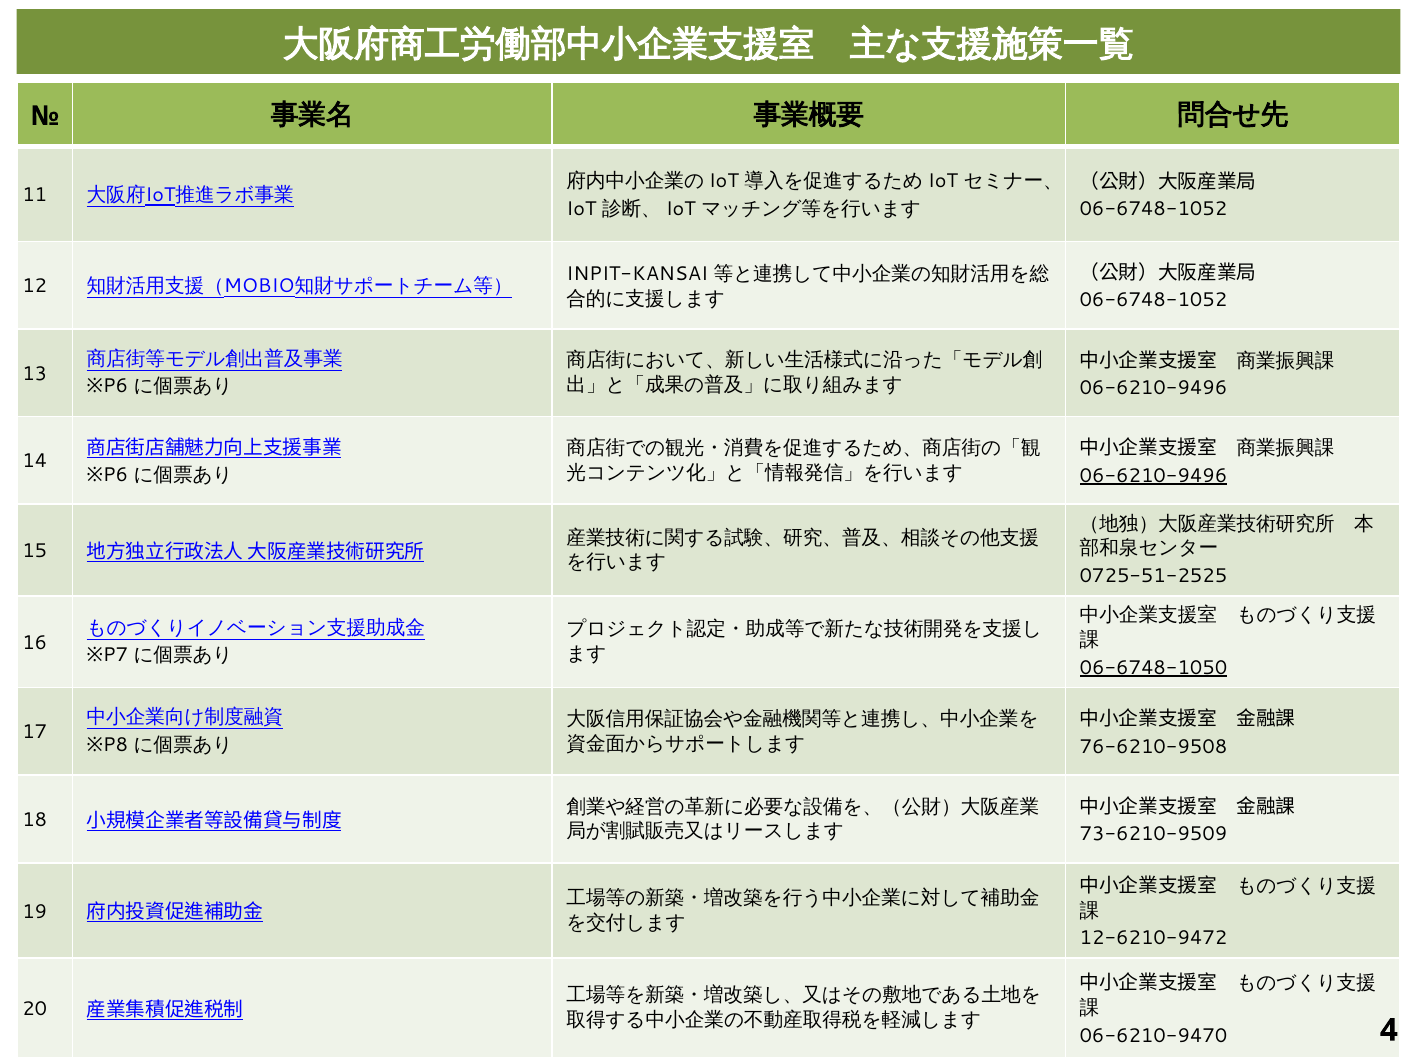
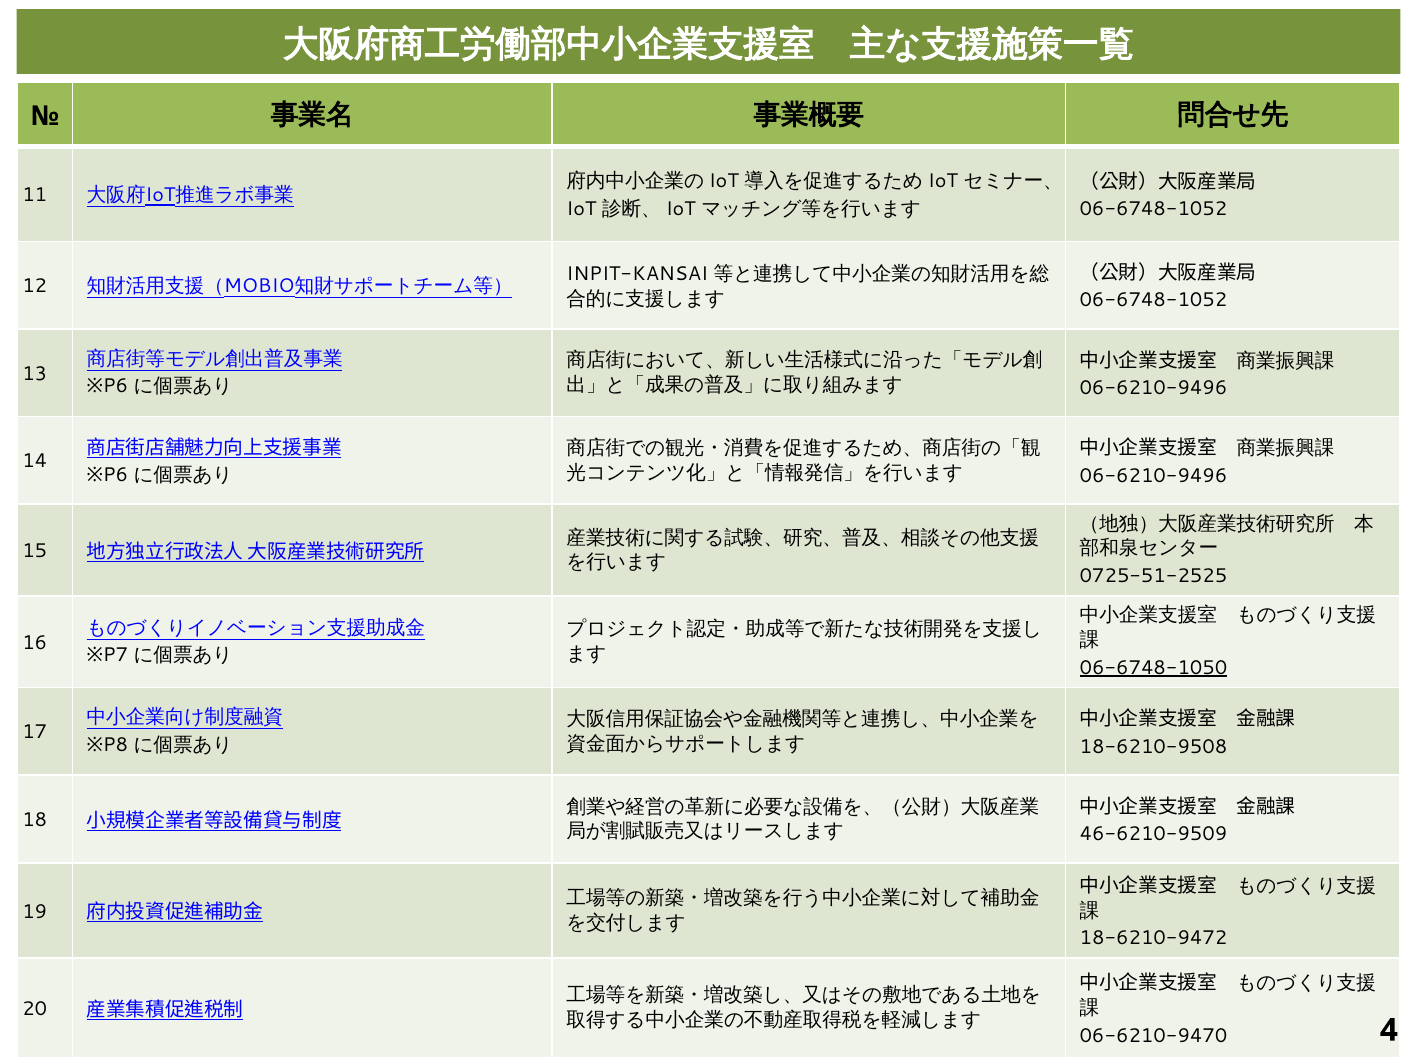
06-6210-9496 underline: present -> none (1154, 475)
76-6210-9508: 76-6210-9508 -> 18-6210-9508 (1154, 746)
73-6210-9509: 73-6210-9509 -> 46-6210-9509 (1154, 834)
12-6210-9472: 12-6210-9472 -> 18-6210-9472 (1154, 938)
